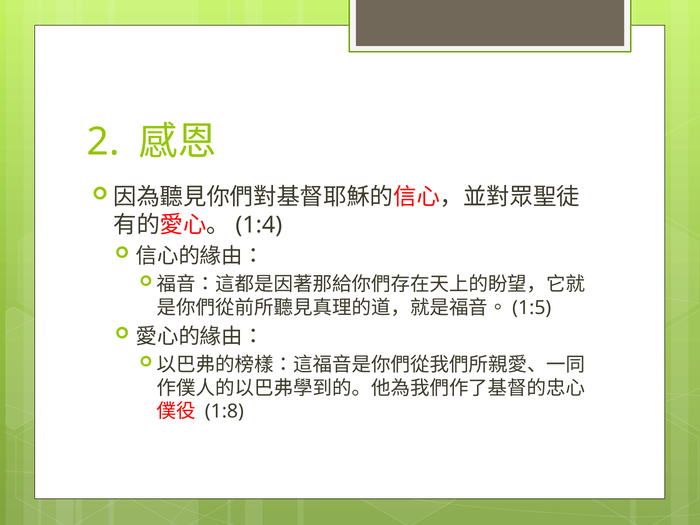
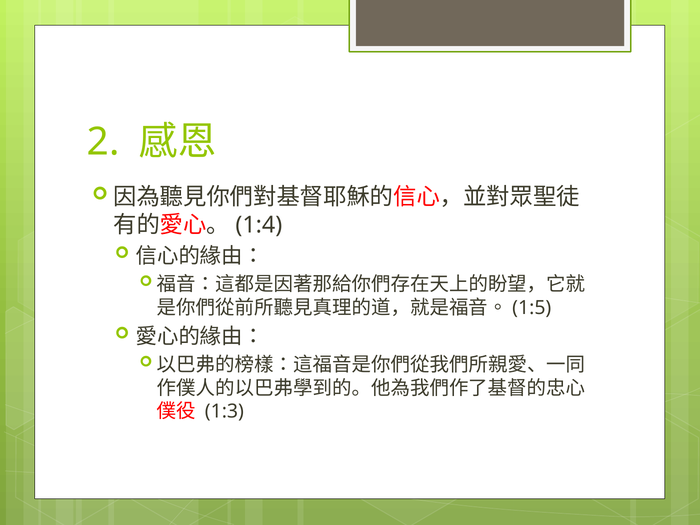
1:8: 1:8 -> 1:3 (224, 411)
